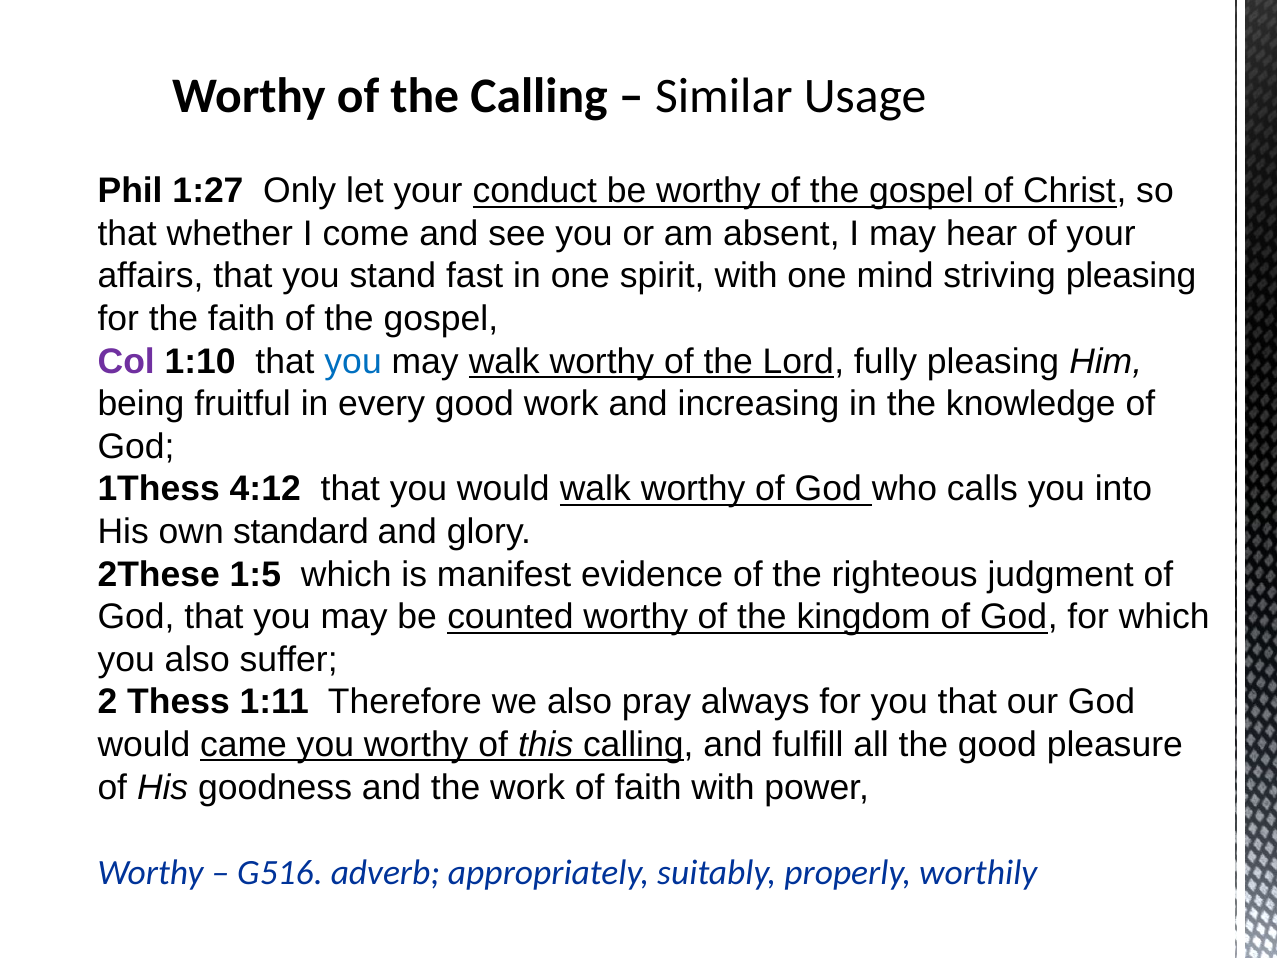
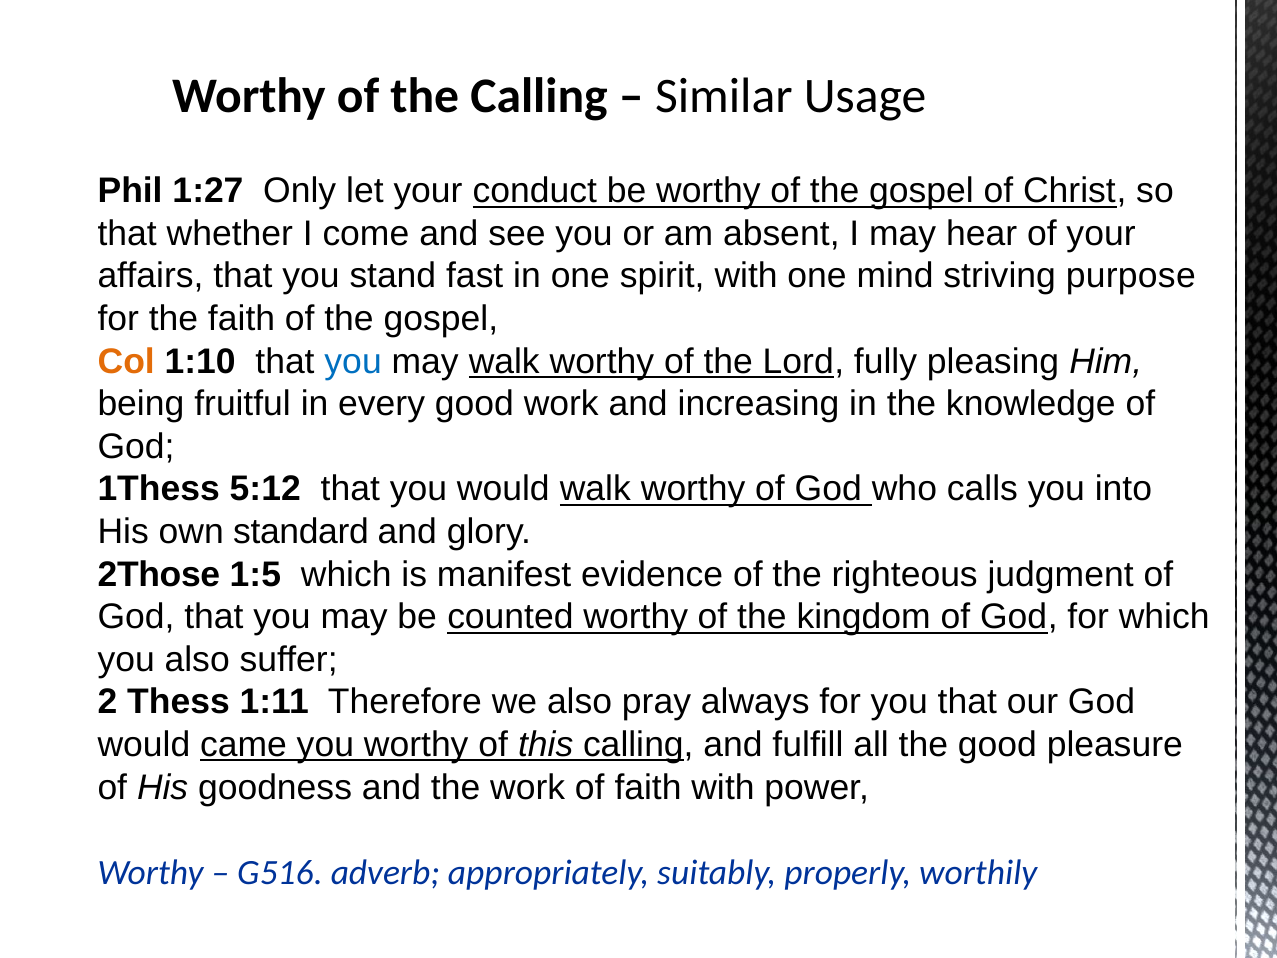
striving pleasing: pleasing -> purpose (1131, 276)
Col colour: purple -> orange (126, 361)
4:12: 4:12 -> 5:12 (265, 489)
2These: 2These -> 2Those (159, 574)
